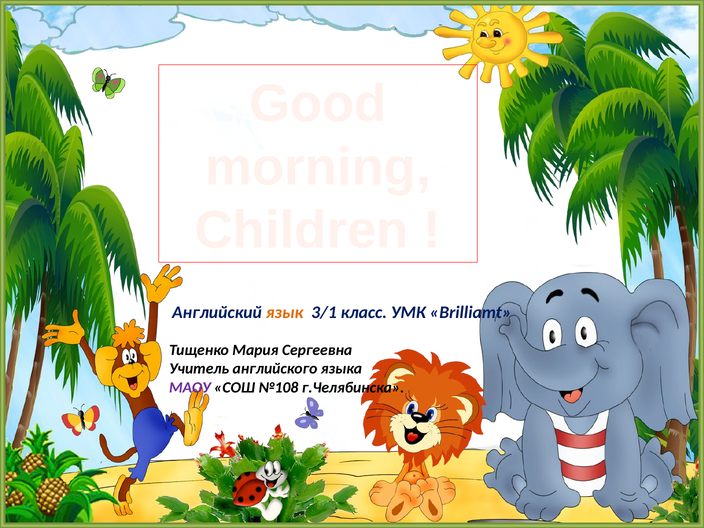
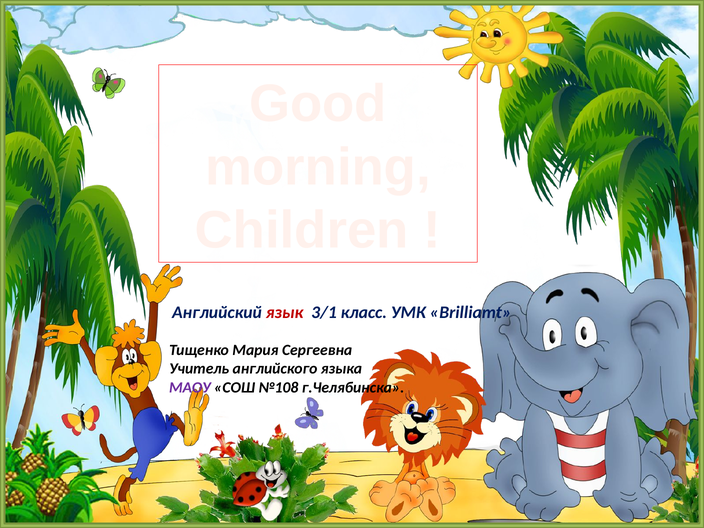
язык colour: orange -> red (285, 312)
